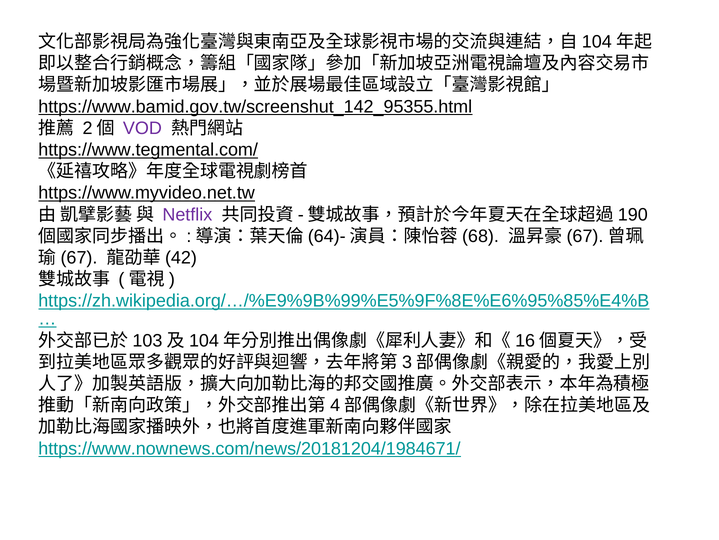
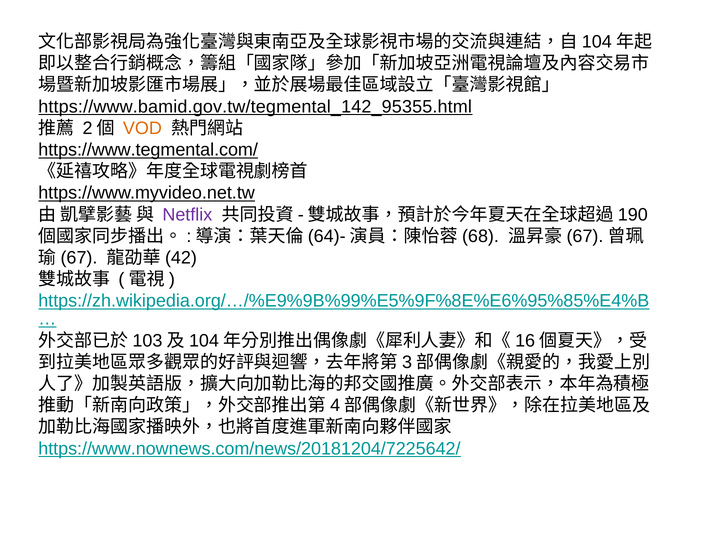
https://www.bamid.gov.tw/screenshut_142_95355.html: https://www.bamid.gov.tw/screenshut_142_95355.html -> https://www.bamid.gov.tw/tegmental_142_95355.html (255, 107)
VOD colour: purple -> orange (142, 128)
https://www.nownews.com/news/20181204/1984671/: https://www.nownews.com/news/20181204/1984671/ -> https://www.nownews.com/news/20181204/7225642/ (249, 448)
